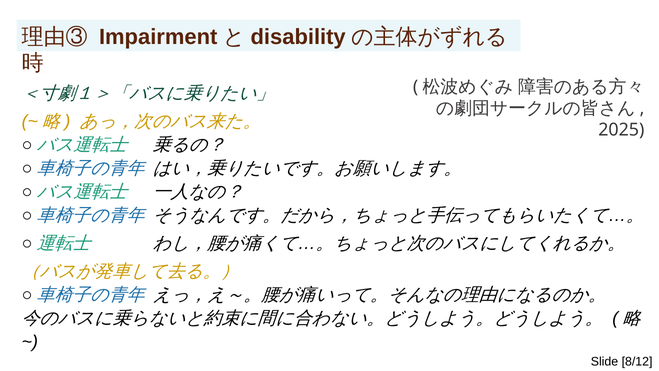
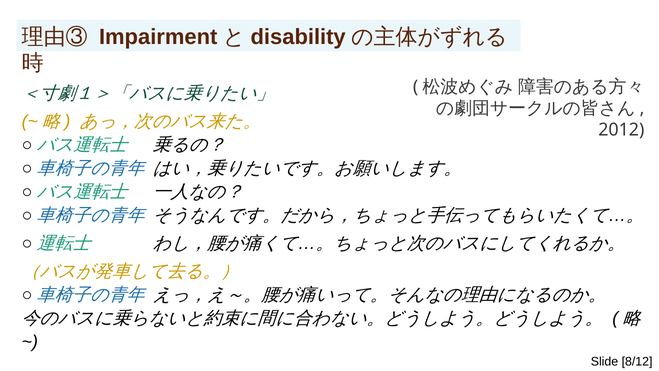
2025: 2025 -> 2012 (621, 130)
